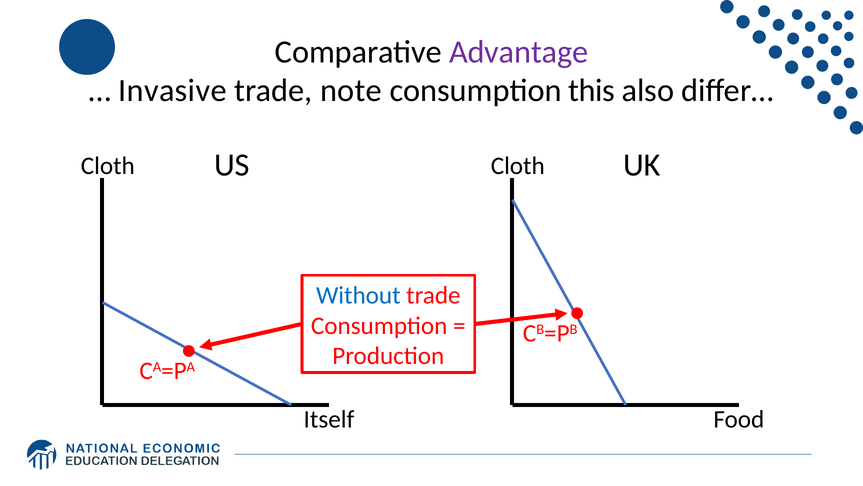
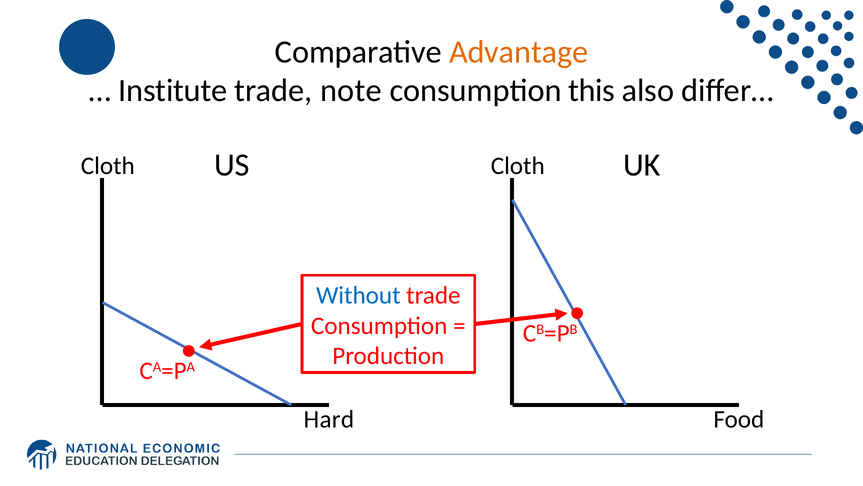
Advantage colour: purple -> orange (519, 52)
Invasive: Invasive -> Institute (173, 91)
Itself: Itself -> Hard (329, 419)
